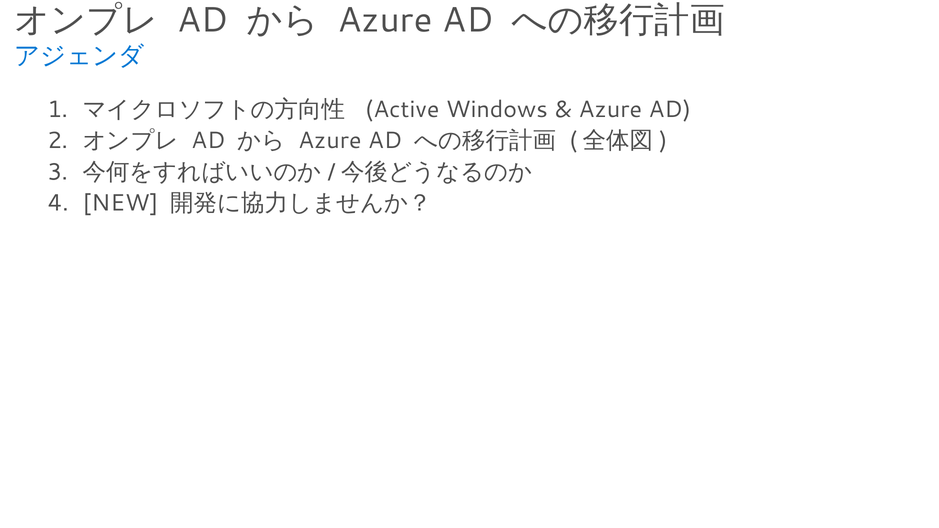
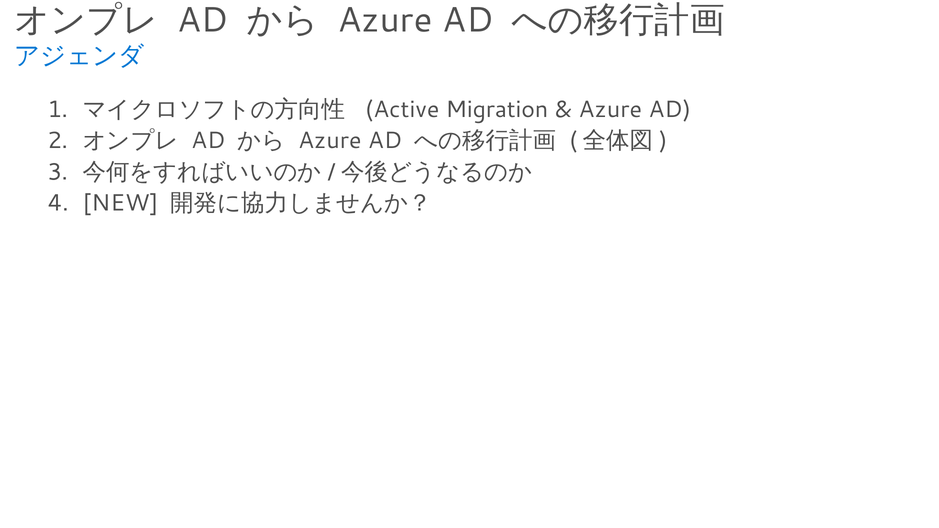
Windows: Windows -> Migration (497, 110)
